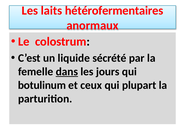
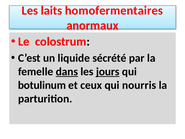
hétérofermentaires: hétérofermentaires -> homofermentaires (114, 11)
jours underline: none -> present (108, 71)
plupart: plupart -> nourris (139, 85)
